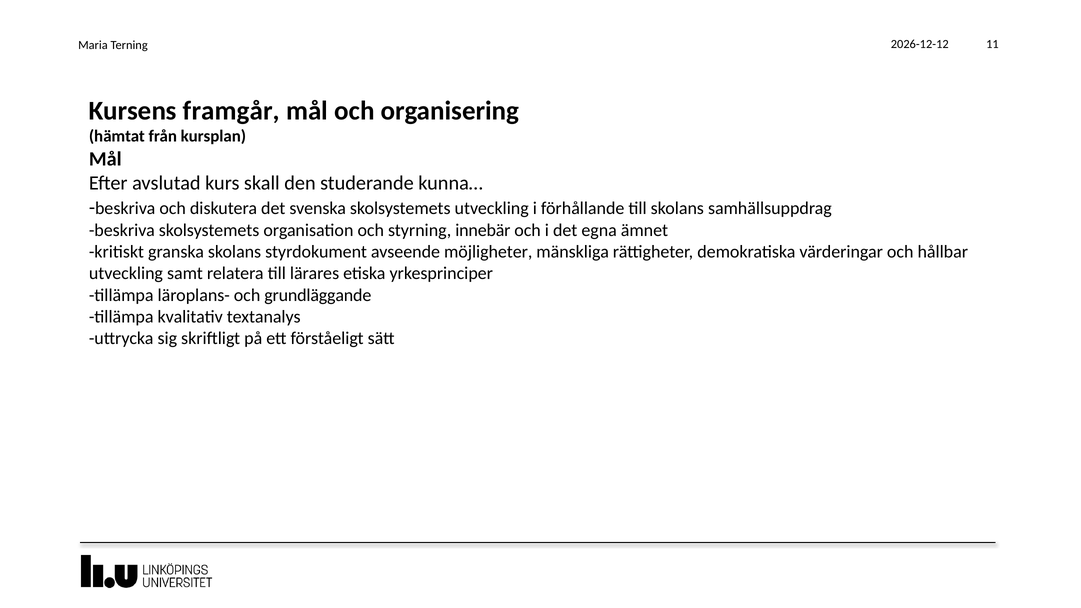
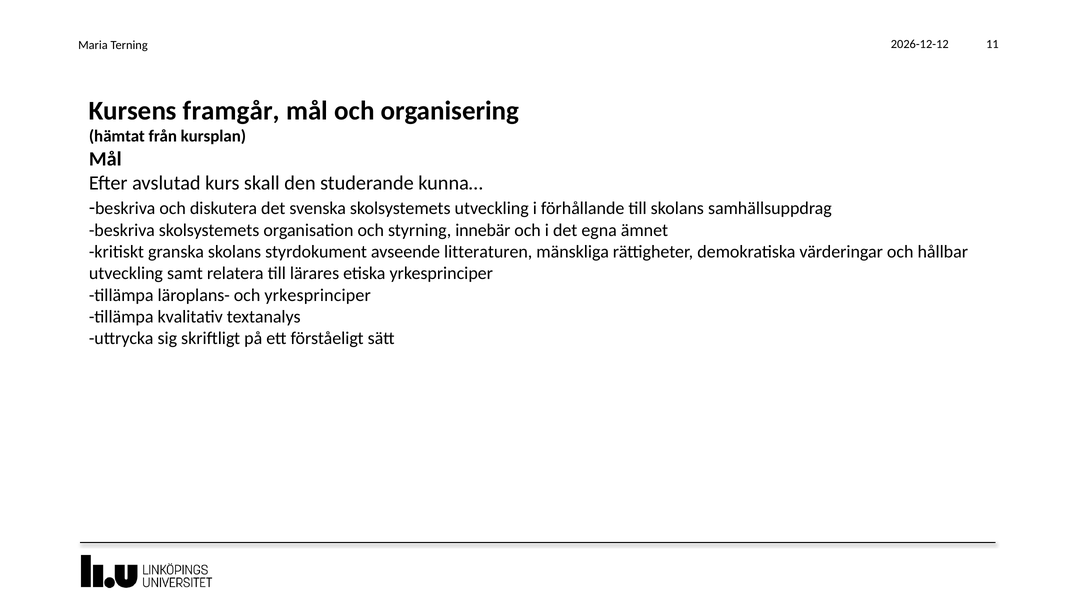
möjligheter: möjligheter -> litteraturen (488, 252)
och grundläggande: grundläggande -> yrkesprinciper (318, 295)
